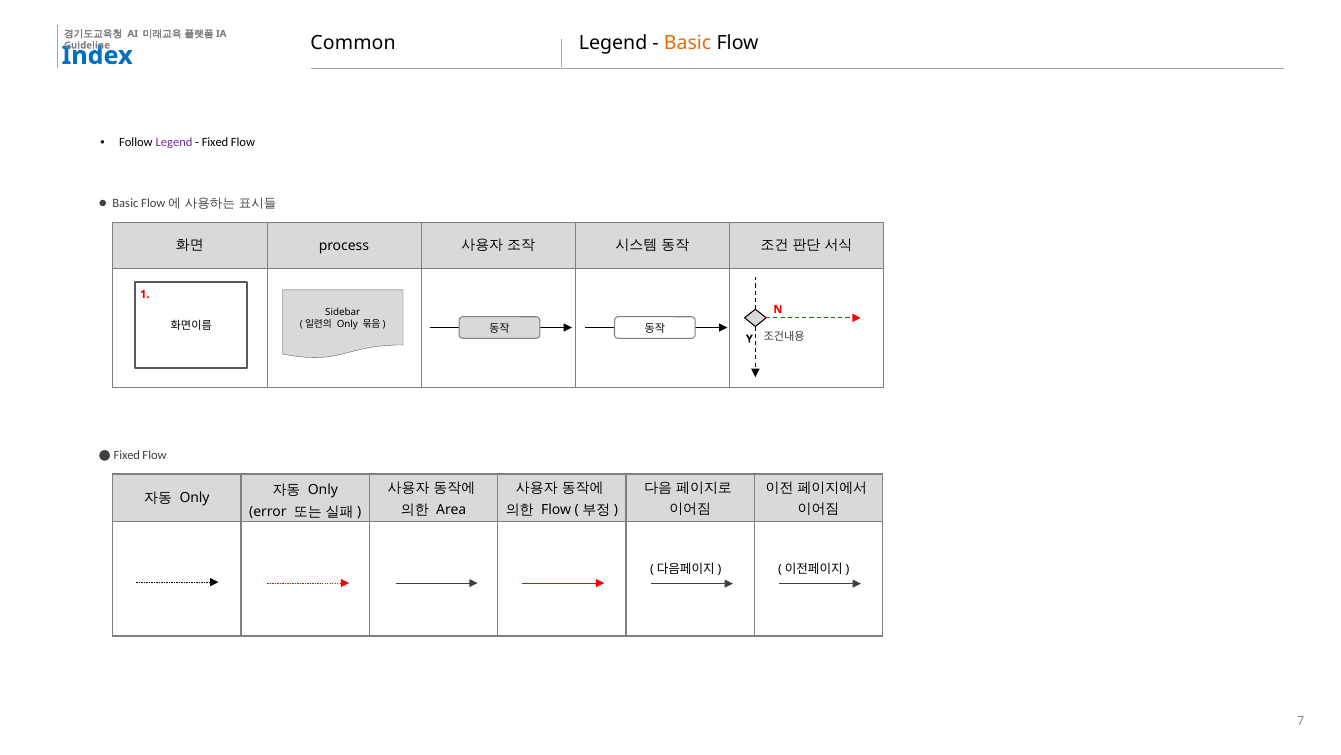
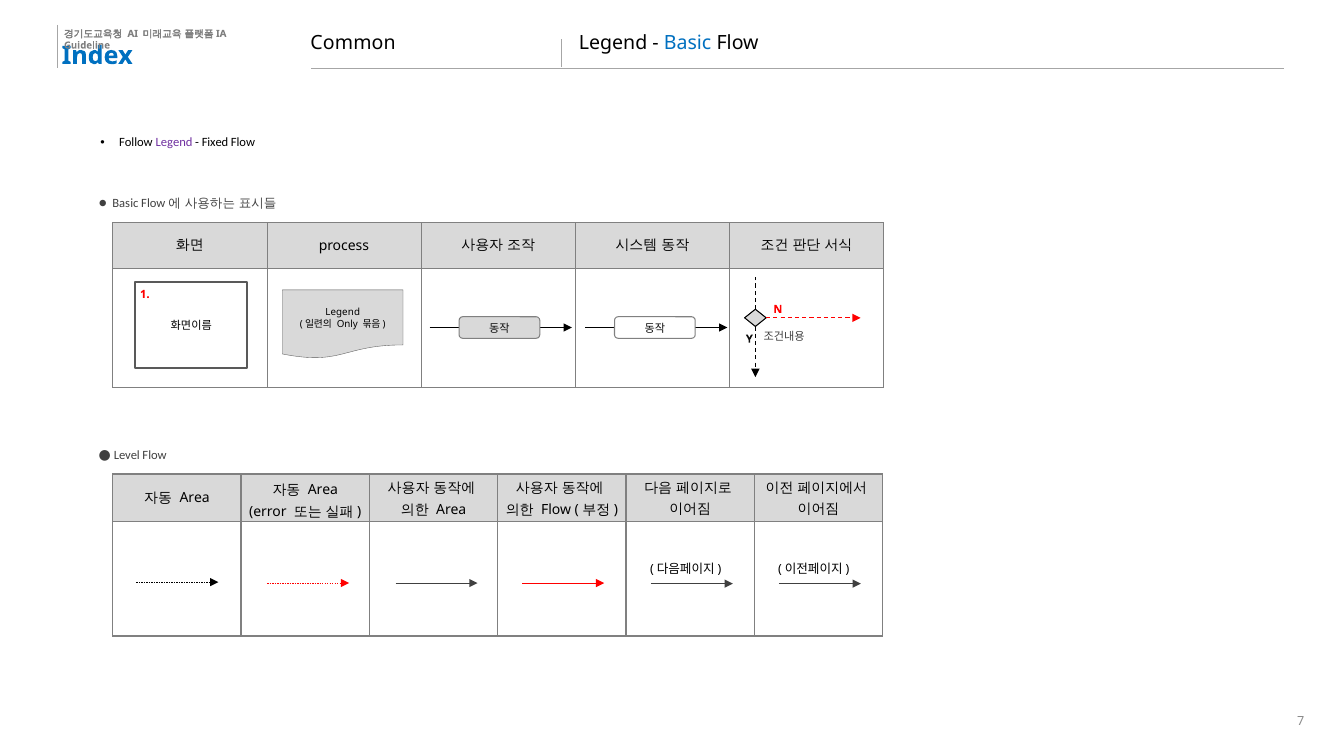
Basic colour: orange -> blue (688, 43)
Sidebar: Sidebar -> Legend (343, 312)
Fixed: Fixed -> Level (127, 454)
Only: Only -> Area (323, 489)
Only: Only -> Area (195, 498)
